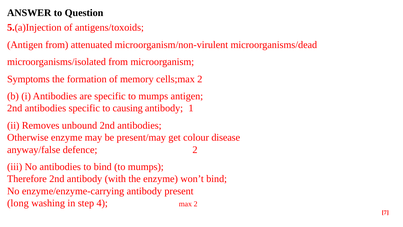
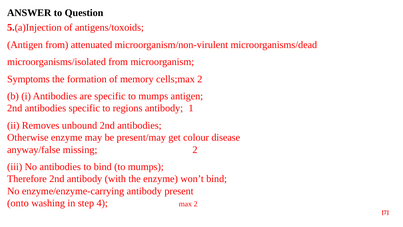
causing: causing -> regions (128, 108)
defence: defence -> missing (80, 149)
long: long -> onto (18, 203)
